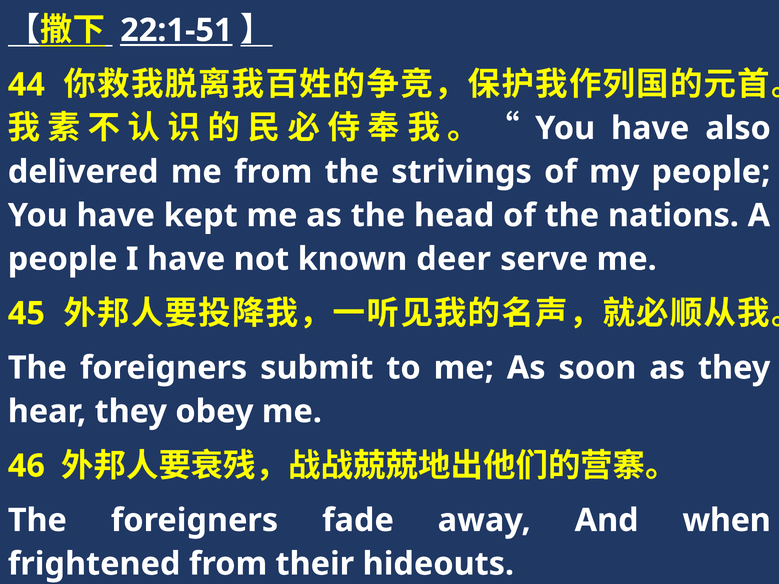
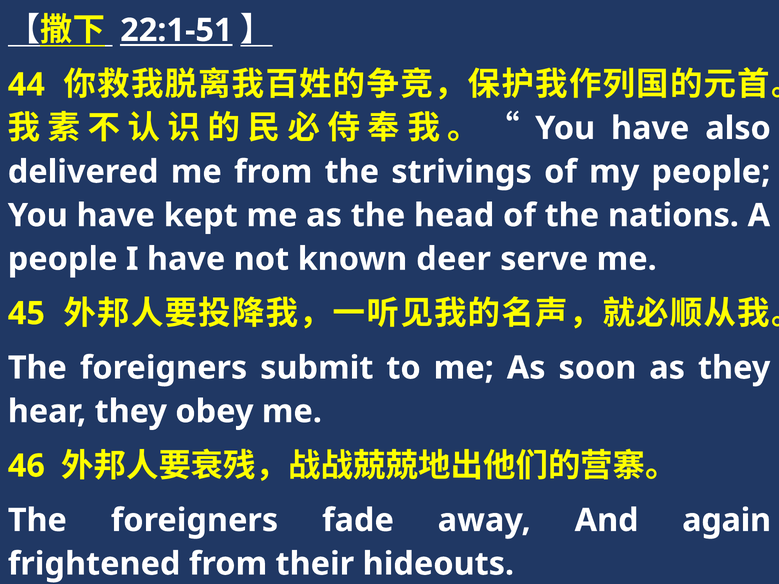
when: when -> again (727, 521)
